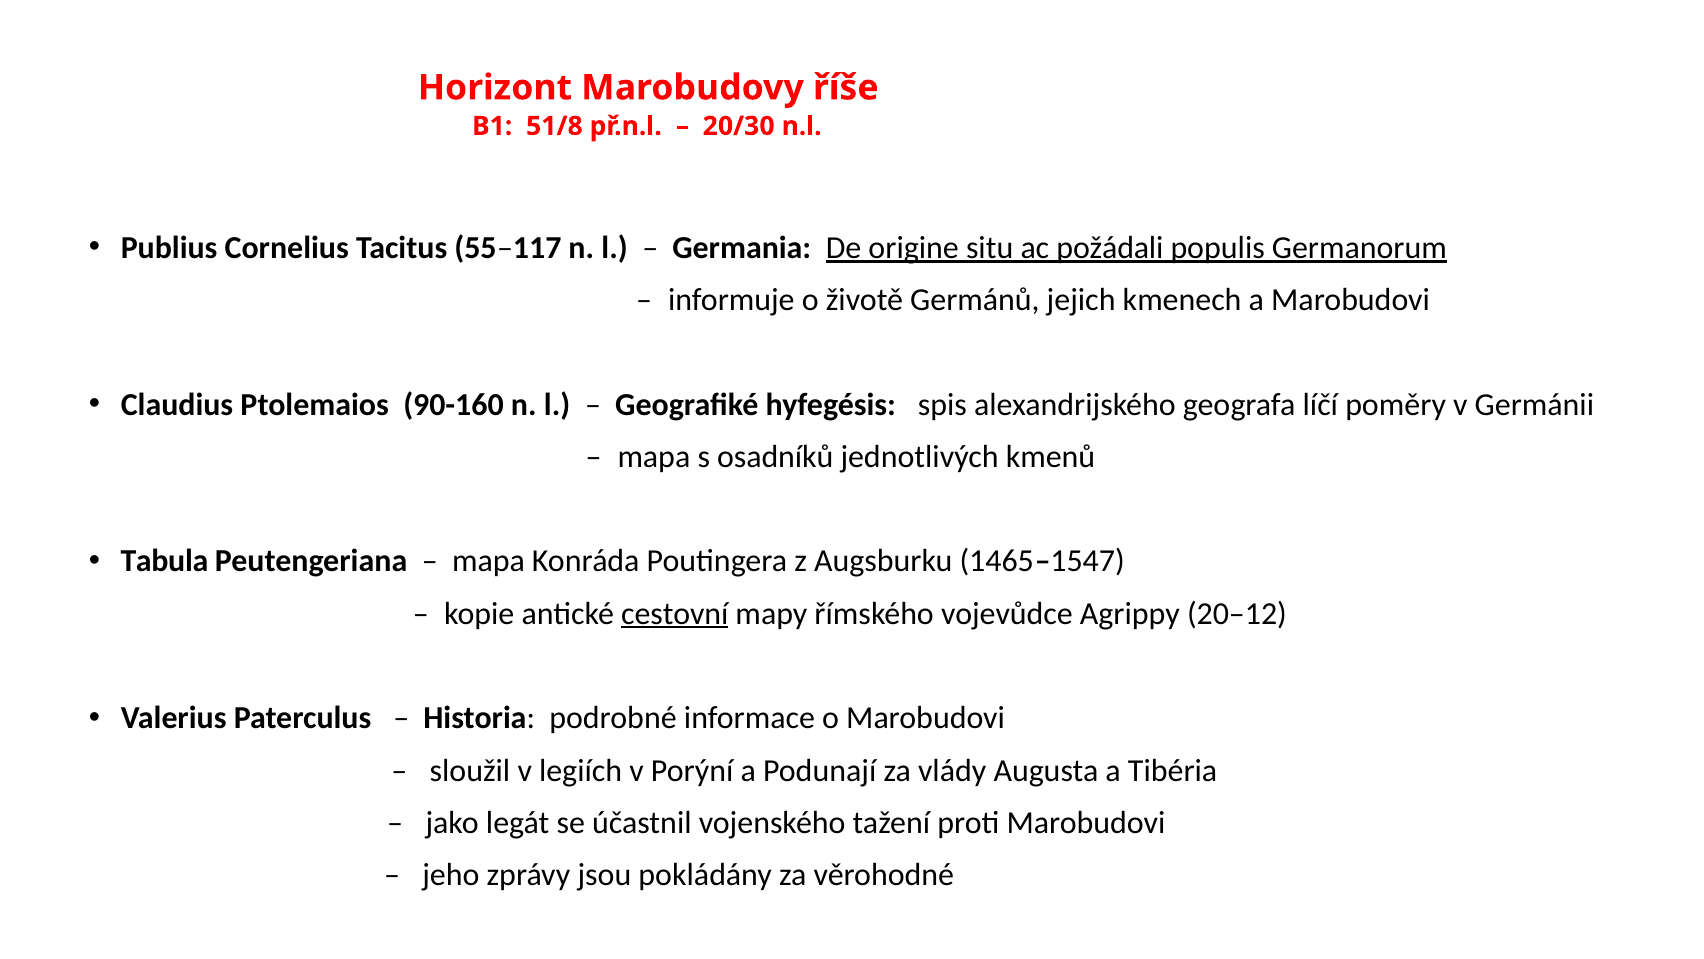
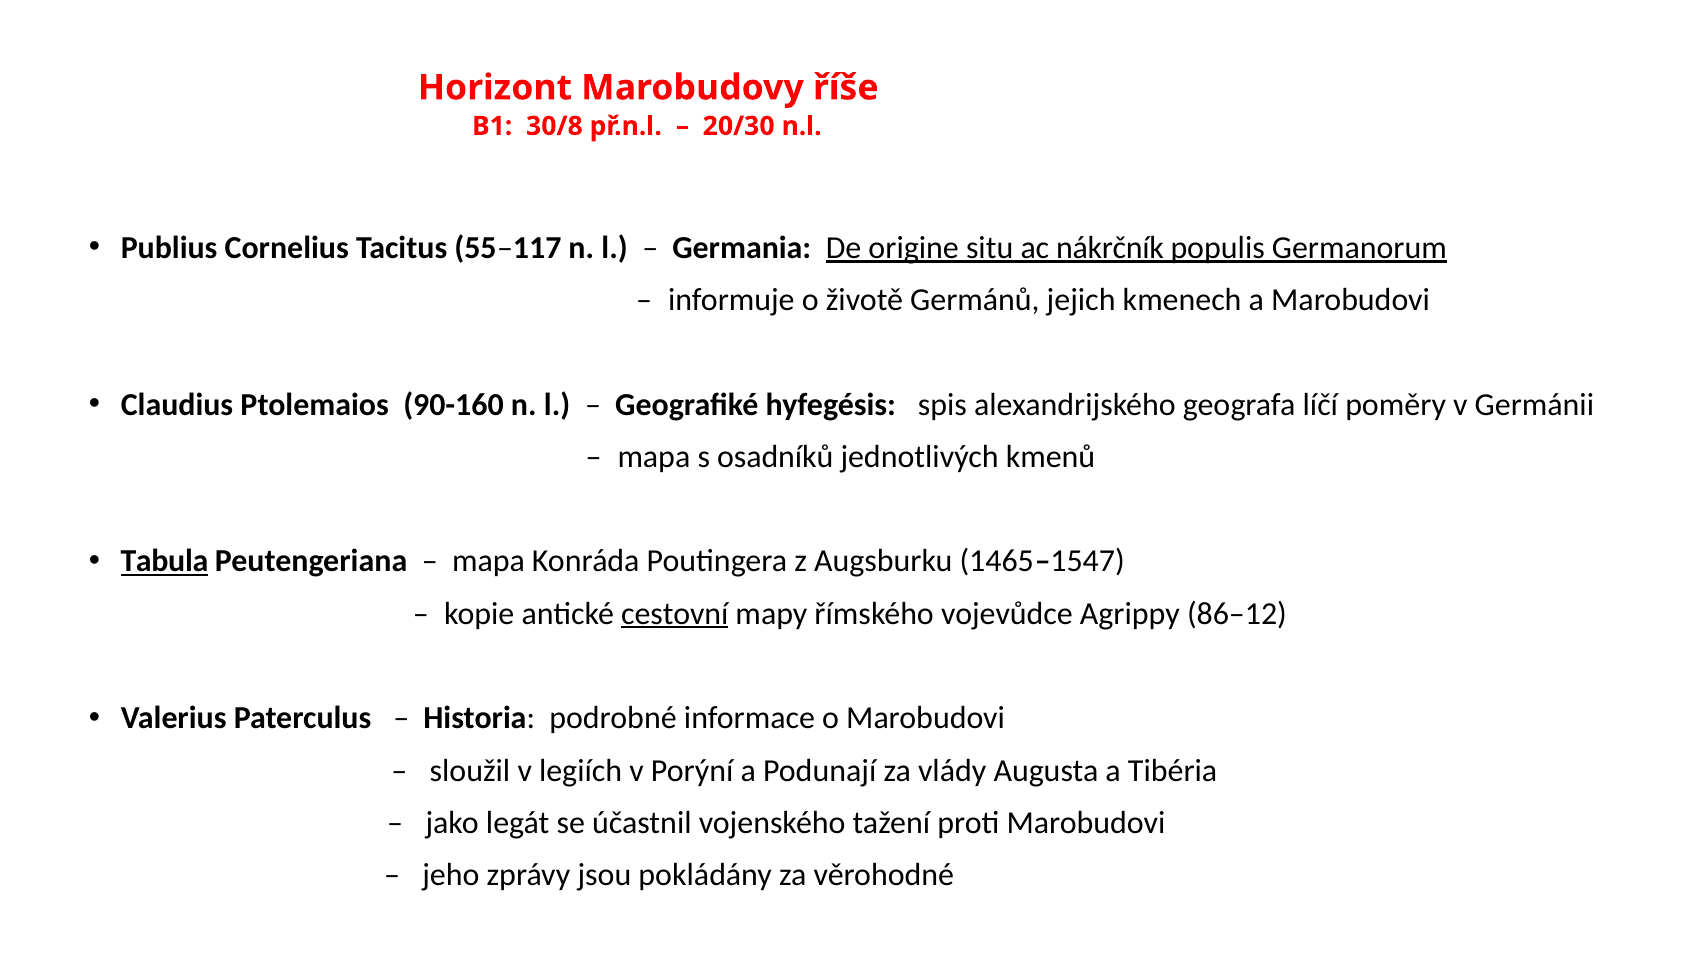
51/8: 51/8 -> 30/8 (554, 126)
požádali: požádali -> nákrčník (1110, 247)
Tabula underline: none -> present (164, 561)
20–12: 20–12 -> 86–12 (1237, 613)
